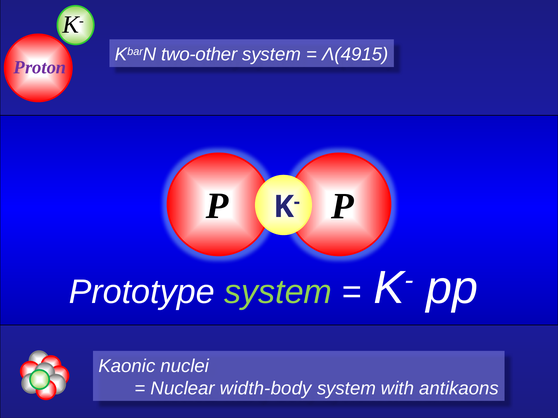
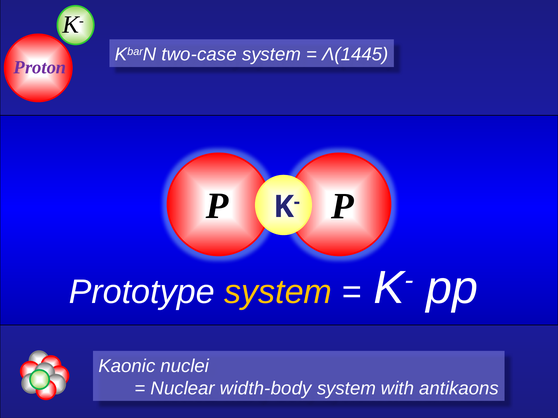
two-other: two-other -> two-case (199, 55)
Λ(4915: Λ(4915 -> Λ(1445 (355, 55)
system colour: light green -> yellow (278, 292)
